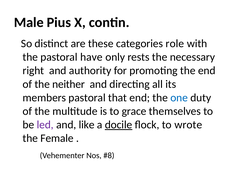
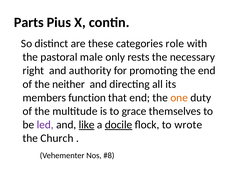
Male: Male -> Parts (29, 22)
have: have -> male (91, 57)
members pastoral: pastoral -> function (87, 98)
one colour: blue -> orange (179, 98)
like underline: none -> present (87, 125)
Female: Female -> Church (57, 138)
